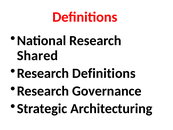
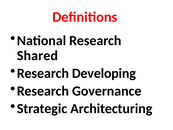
Research Definitions: Definitions -> Developing (104, 73)
